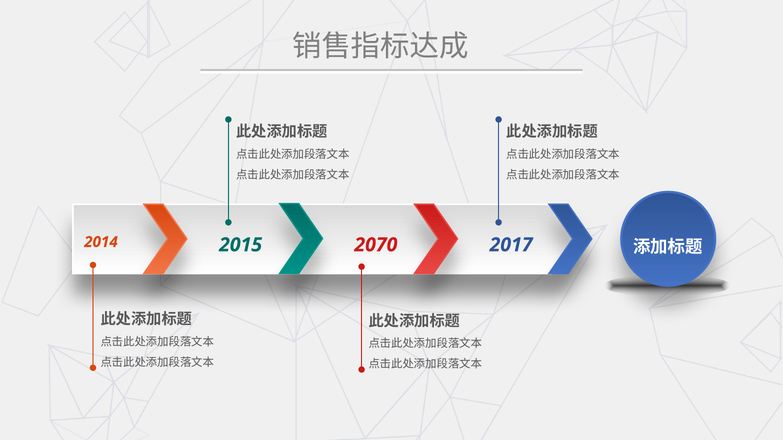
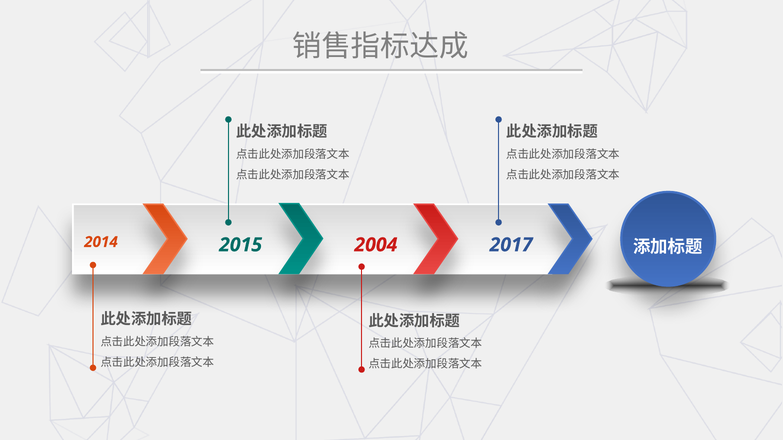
2070: 2070 -> 2004 (376, 245)
